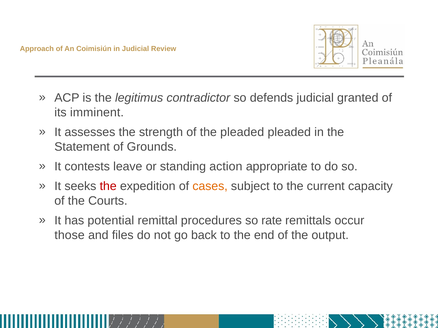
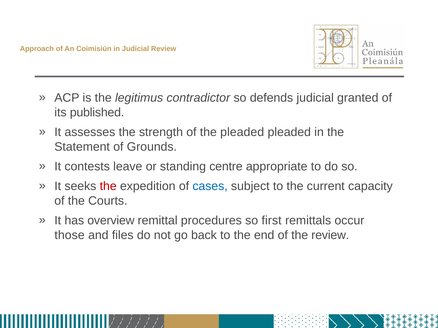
imminent: imminent -> published (97, 113)
action: action -> centre (226, 167)
cases colour: orange -> blue (210, 186)
potential: potential -> overview (111, 221)
rate: rate -> first (272, 221)
the output: output -> review (330, 235)
